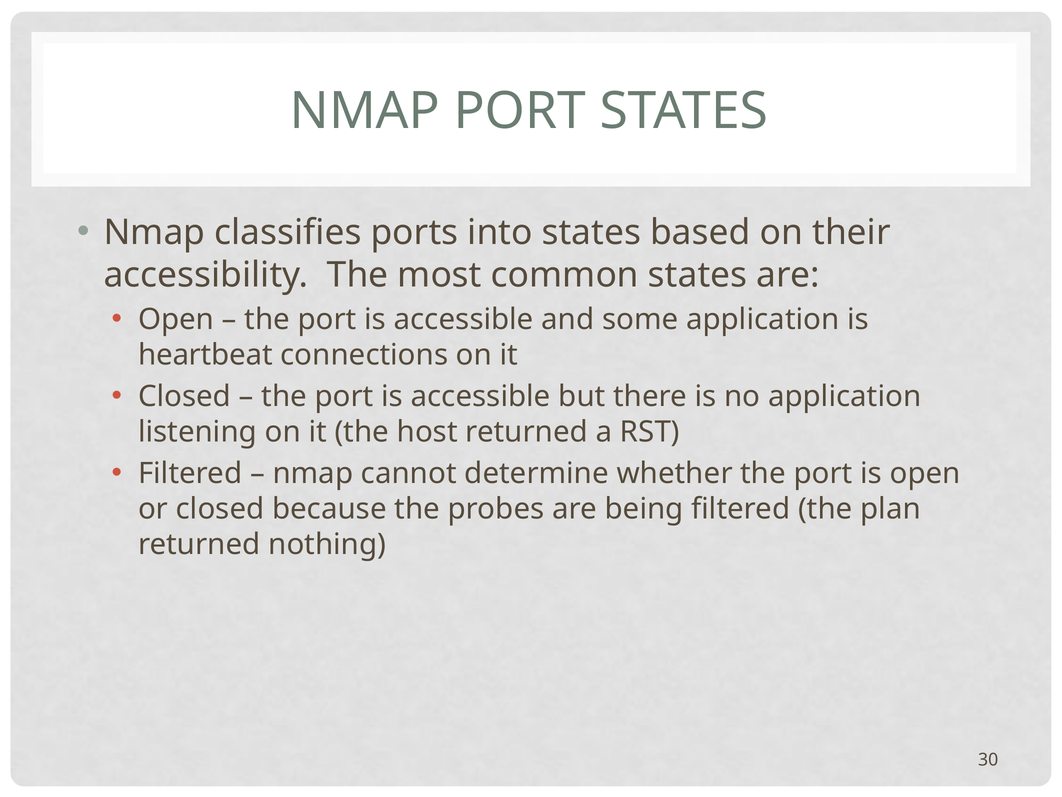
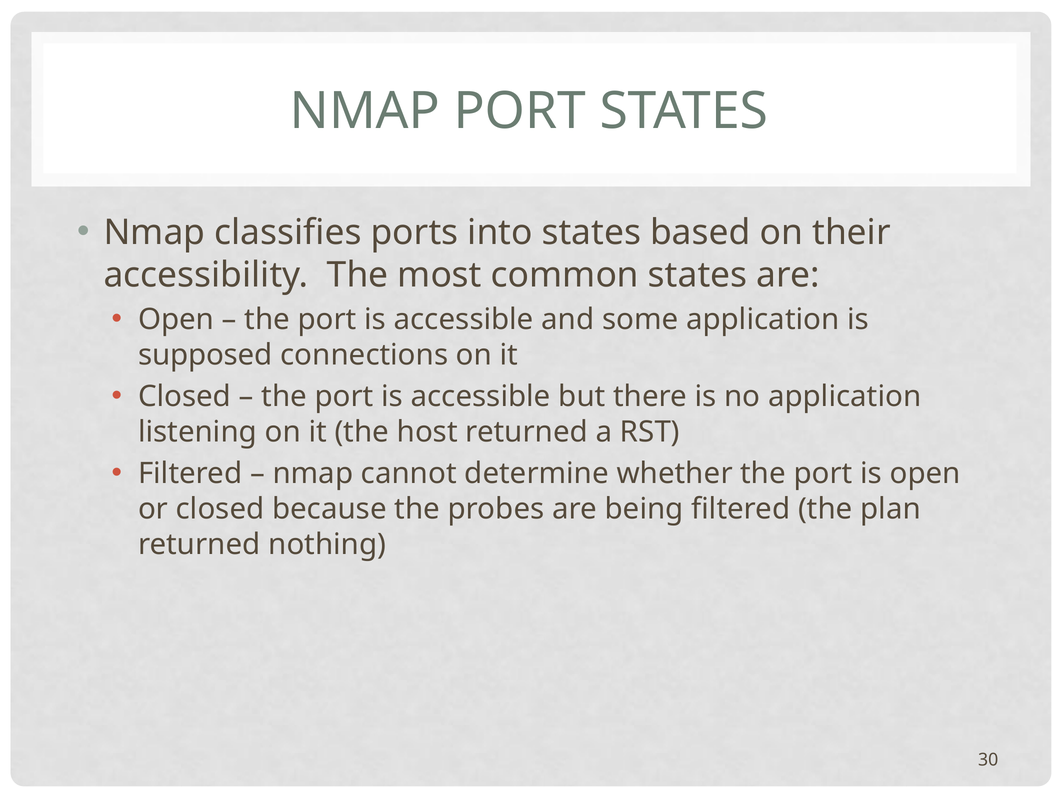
heartbeat: heartbeat -> supposed (205, 355)
